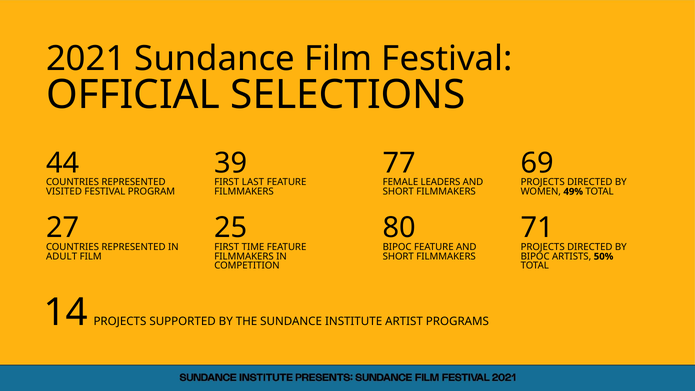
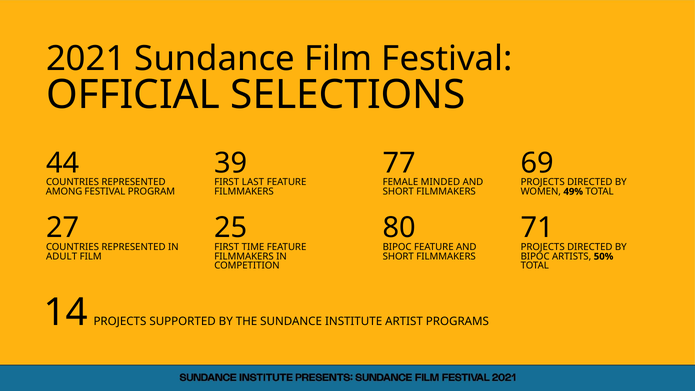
LEADERS: LEADERS -> MINDED (440, 182)
VISITED: VISITED -> AMONG (64, 192)
